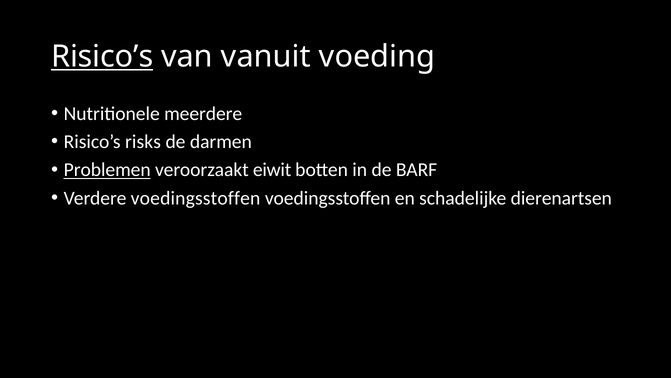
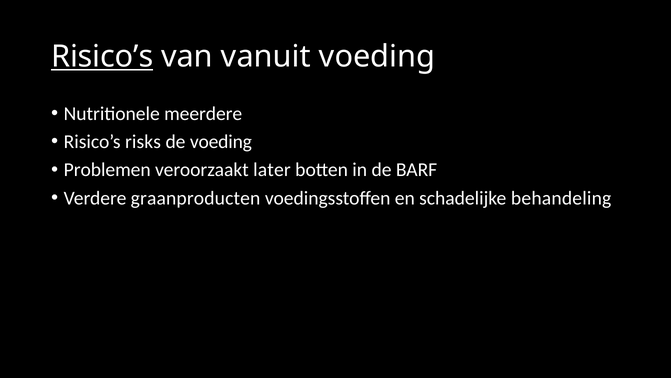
de darmen: darmen -> voeding (221, 142)
Problemen underline: present -> none (107, 170)
eiwit: eiwit -> later (272, 170)
Verdere voedingsstoffen: voedingsstoffen -> graanproducten (196, 198)
dierenartsen: dierenartsen -> behandeling (561, 198)
